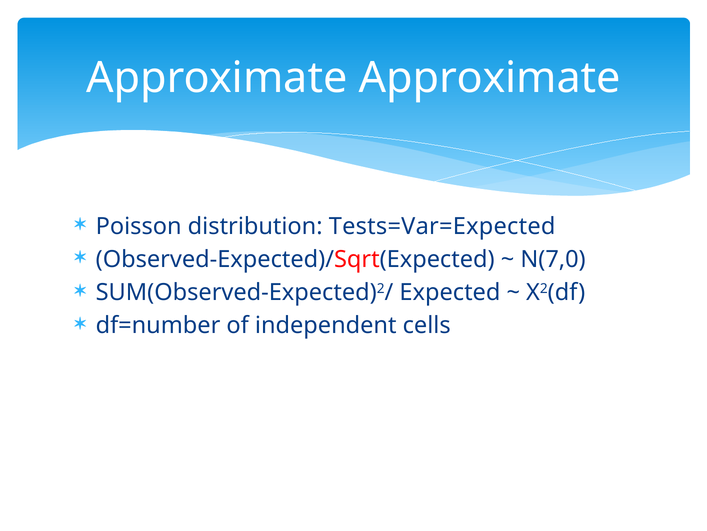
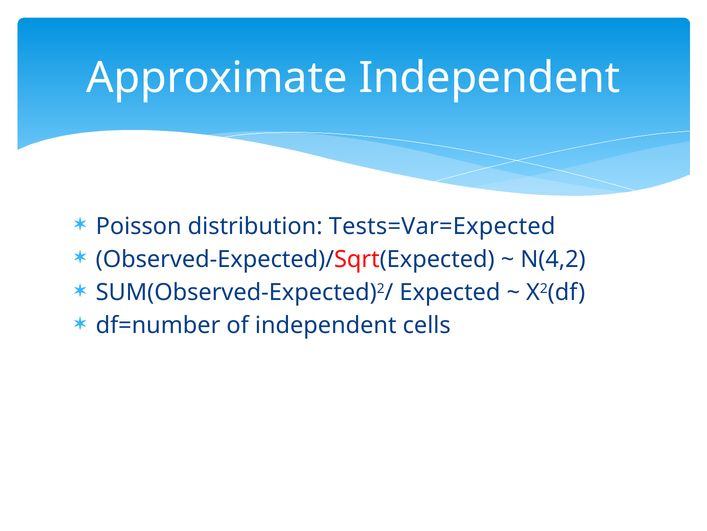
Approximate Approximate: Approximate -> Independent (490, 78)
N(7,0: N(7,0 -> N(4,2 (553, 259)
